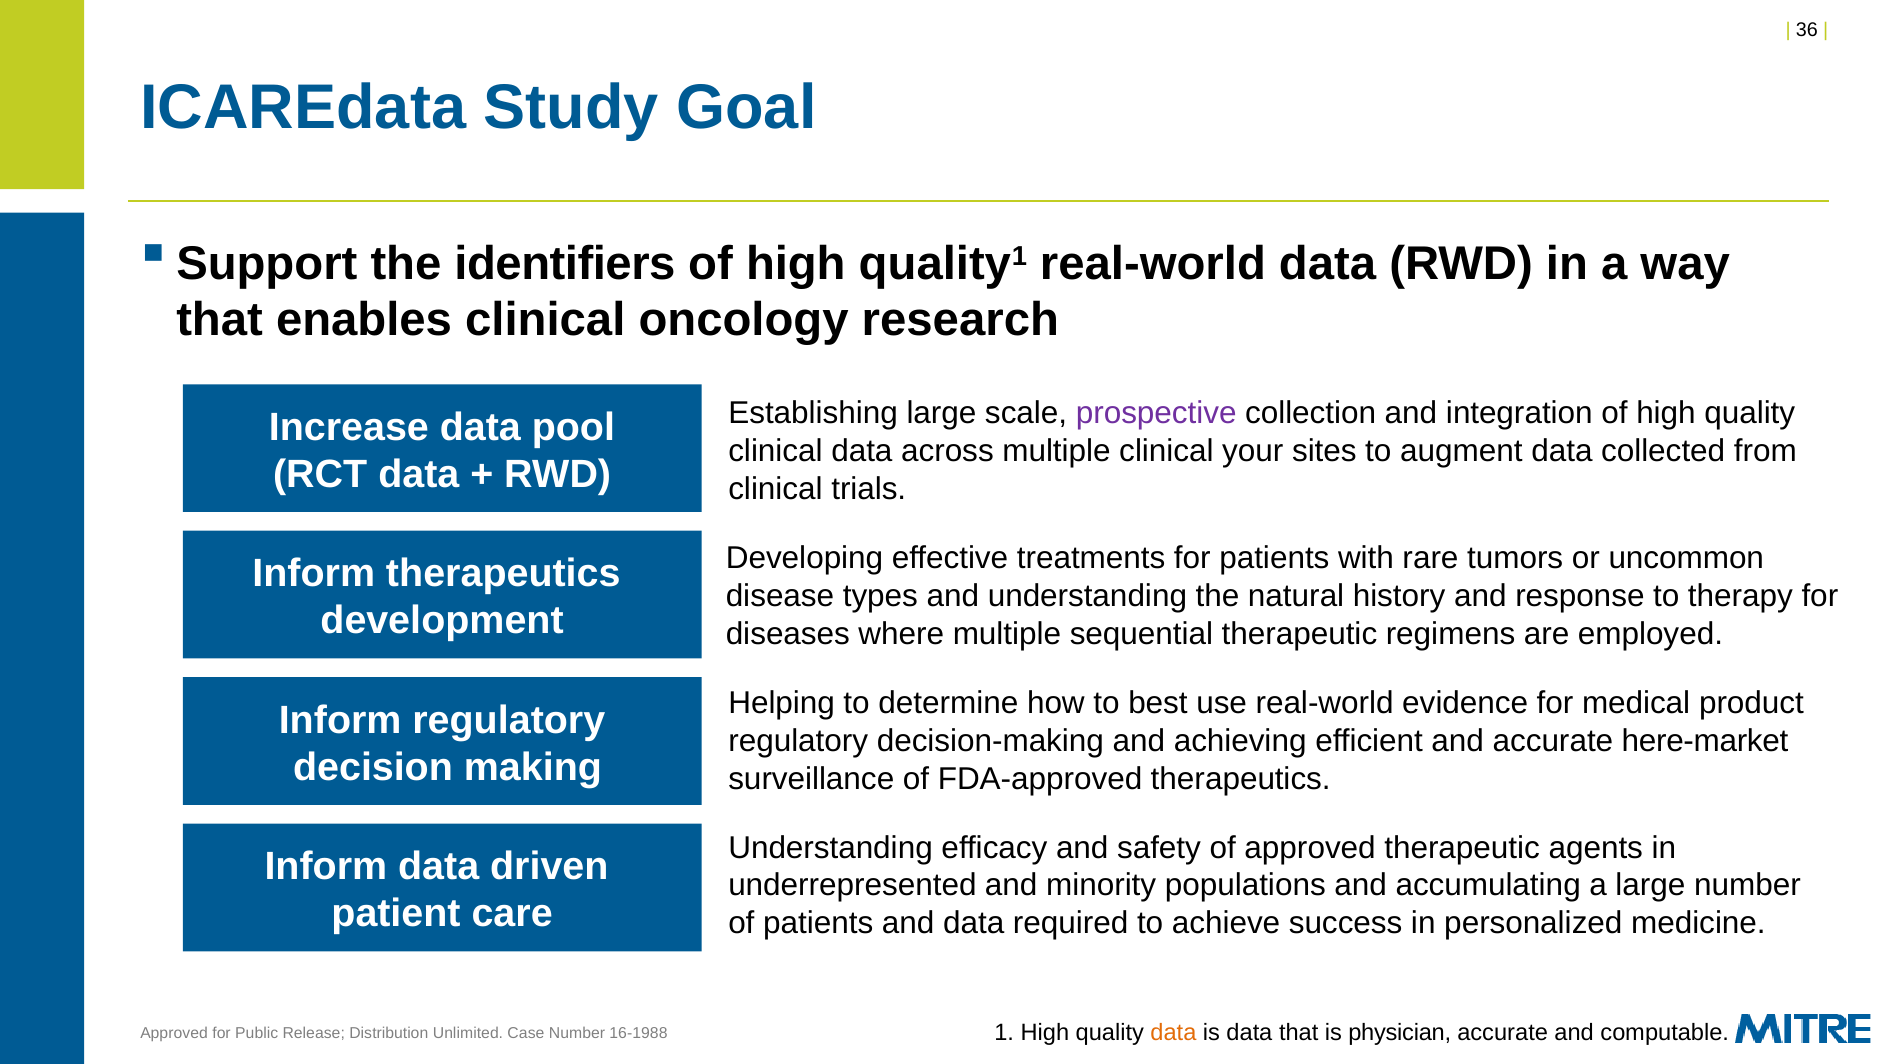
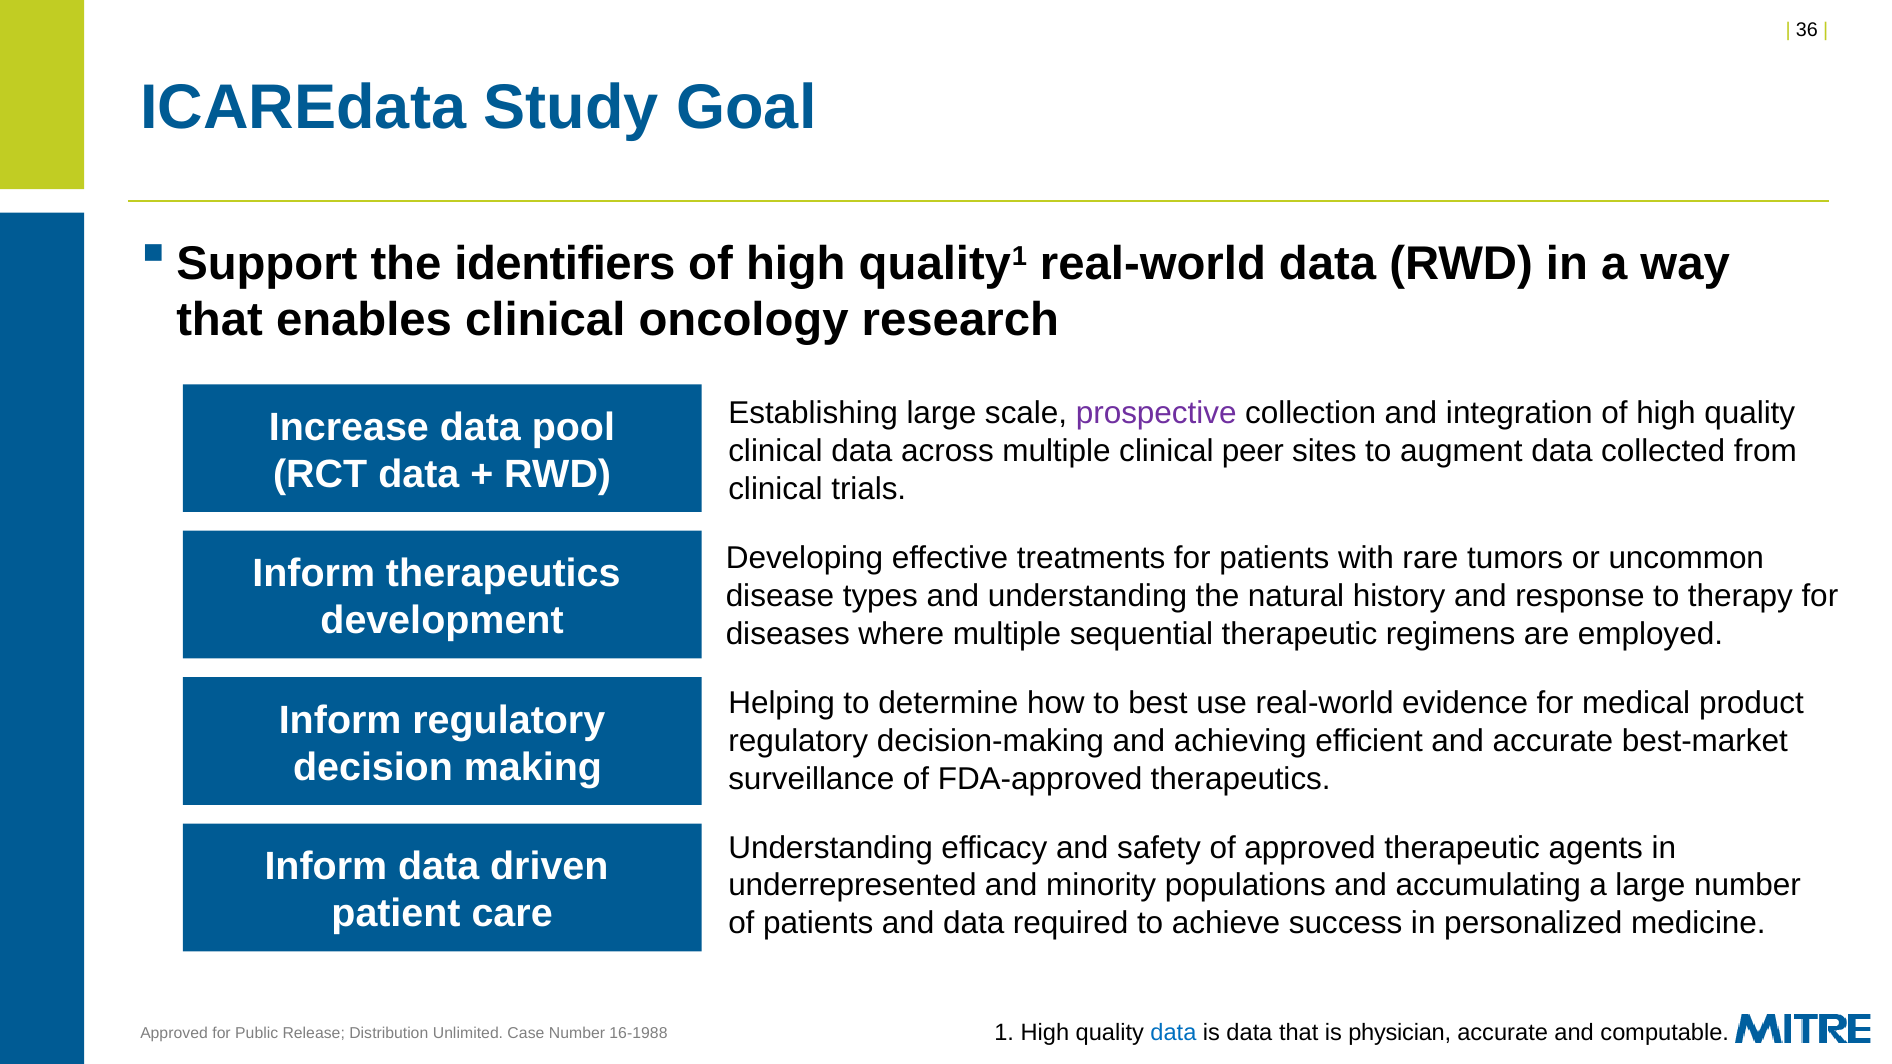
your: your -> peer (1253, 451)
here-market: here-market -> best-market (1705, 741)
data colour: orange -> blue (1173, 1033)
